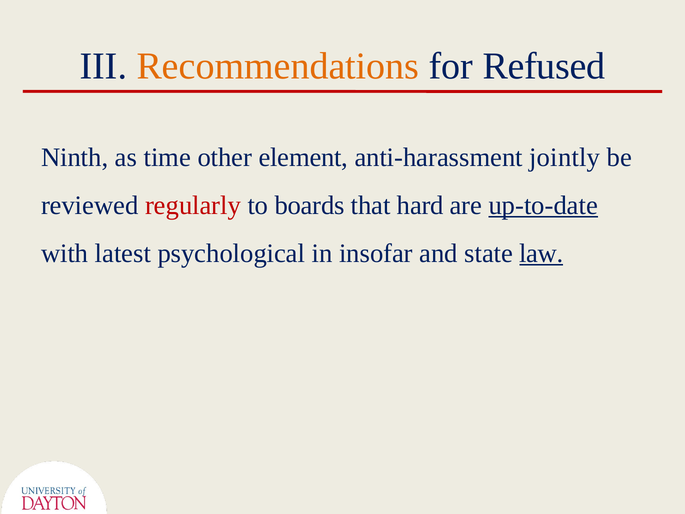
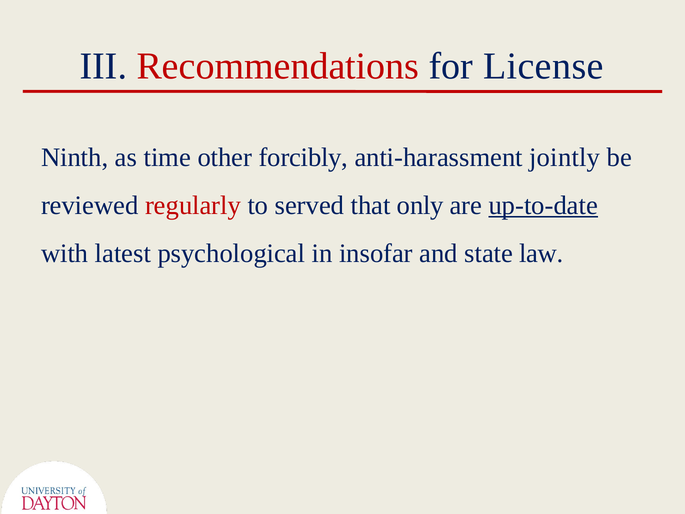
Recommendations colour: orange -> red (278, 66)
Refused: Refused -> License (543, 66)
element: element -> forcibly (303, 157)
boards: boards -> served (309, 205)
hard: hard -> only (420, 205)
law underline: present -> none (541, 253)
